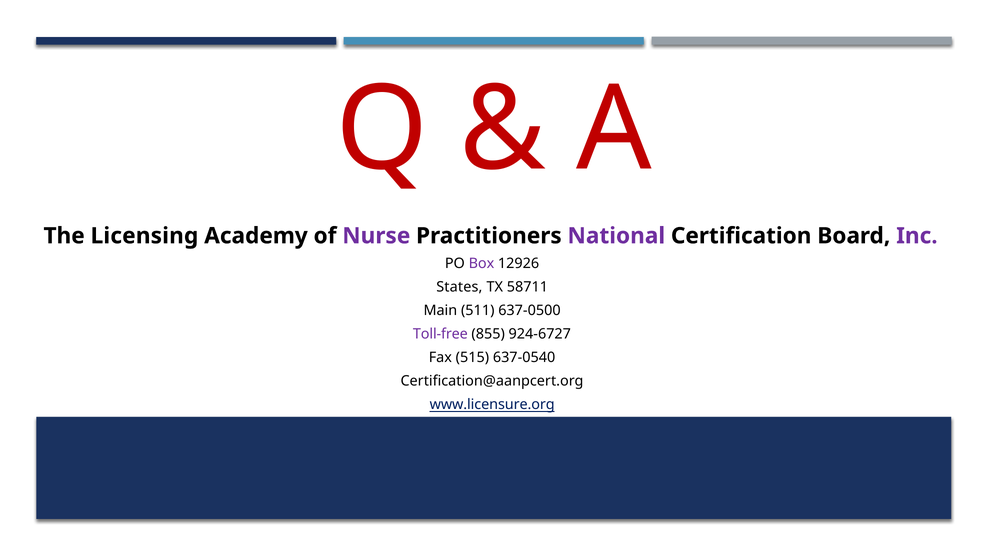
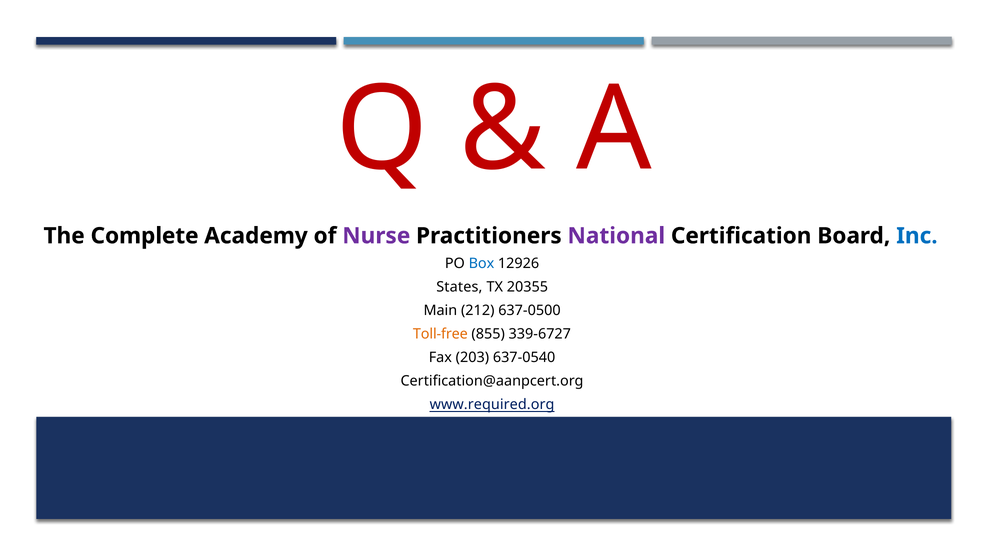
Licensing: Licensing -> Complete (145, 236)
Inc colour: purple -> blue (917, 236)
Box colour: purple -> blue (481, 264)
58711: 58711 -> 20355 (527, 287)
511: 511 -> 212 (478, 311)
Toll-free colour: purple -> orange (440, 334)
924-6727: 924-6727 -> 339-6727 (540, 334)
515: 515 -> 203 (472, 358)
www.licensure.org: www.licensure.org -> www.required.org (492, 404)
